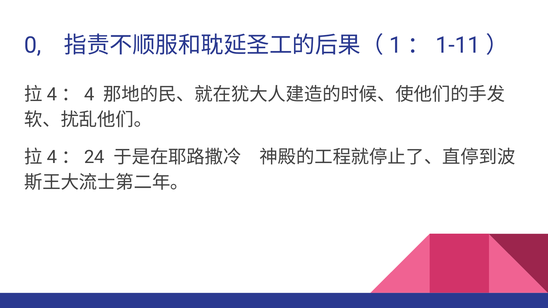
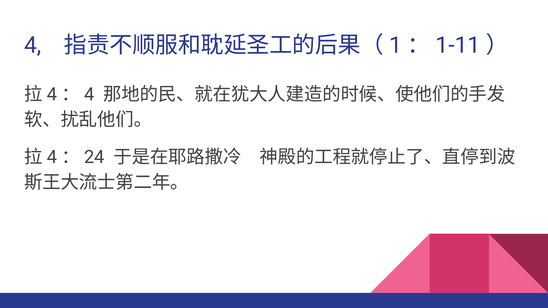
0: 0 -> 4 (33, 45)
